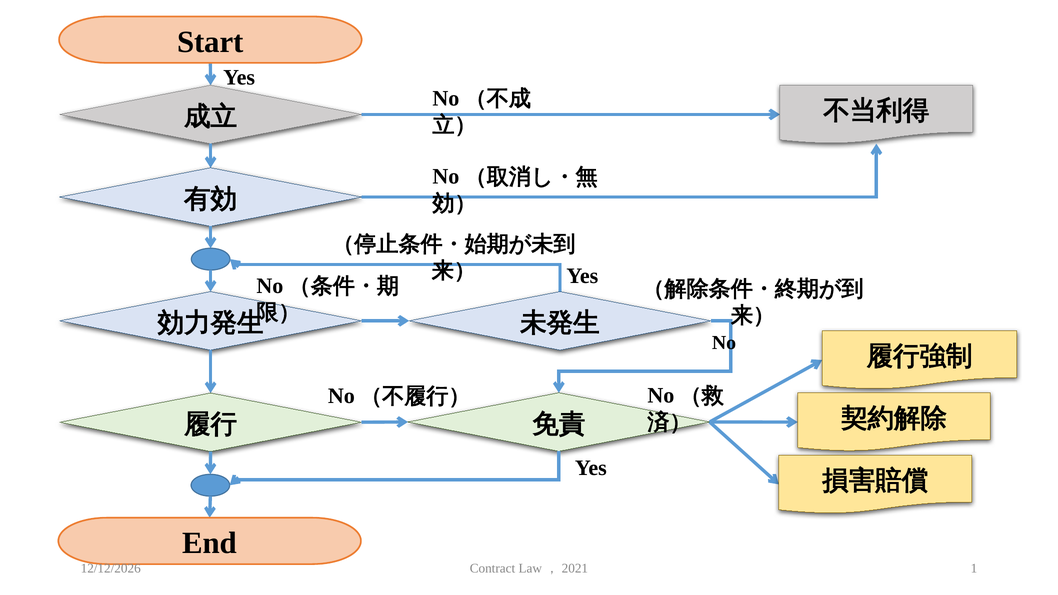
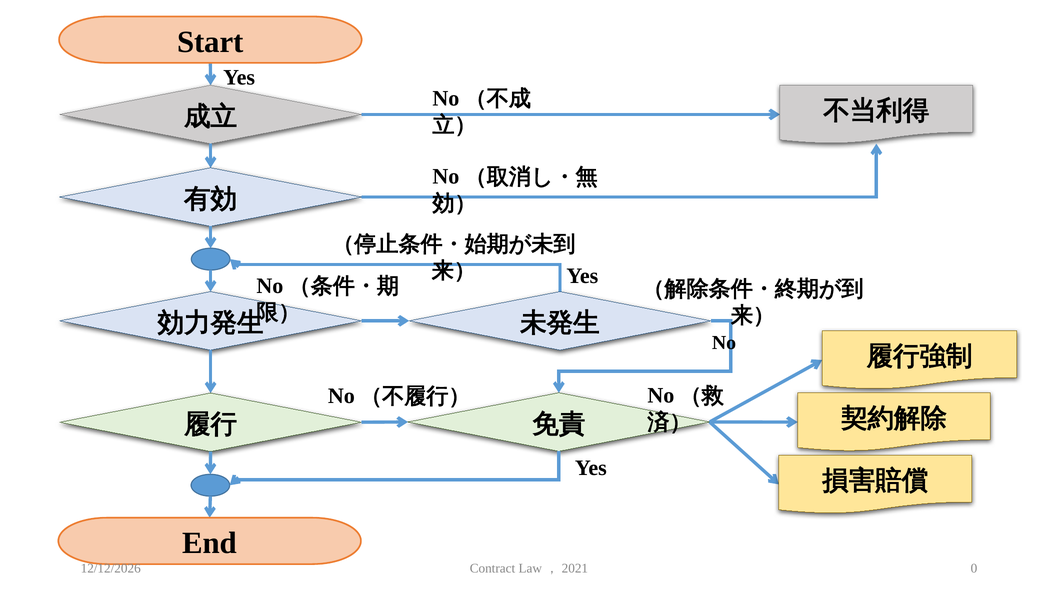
1: 1 -> 0 (974, 568)
